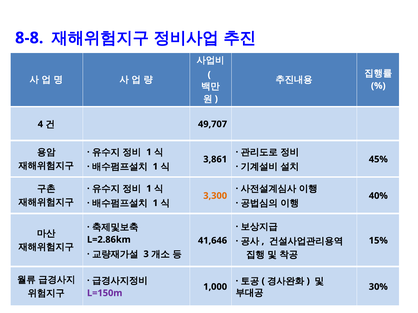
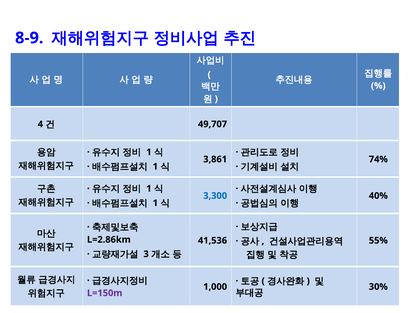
8-8: 8-8 -> 8-9 (29, 38)
45%: 45% -> 74% (378, 160)
3,300 colour: orange -> blue (215, 196)
41,646: 41,646 -> 41,536 (213, 241)
15%: 15% -> 55% (378, 241)
